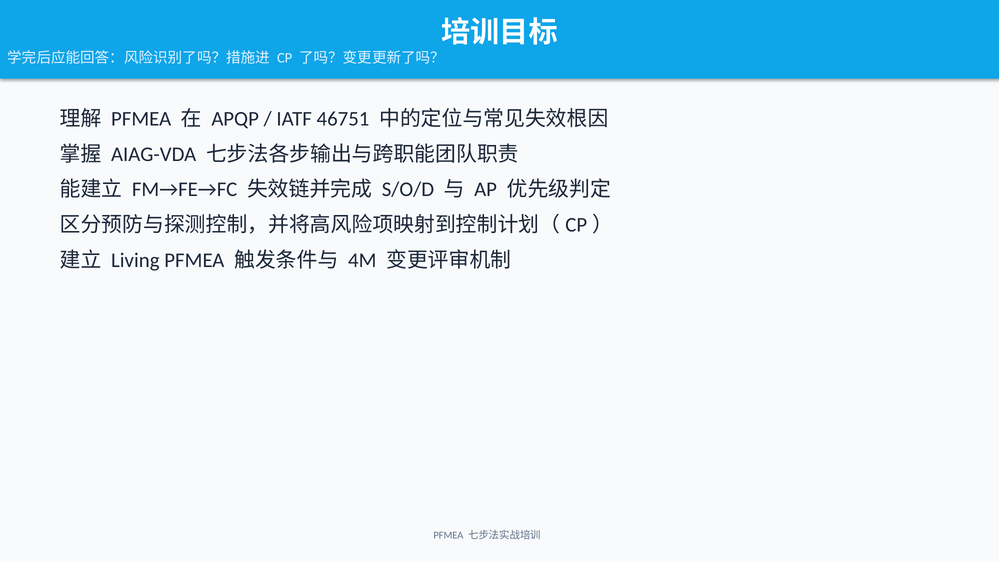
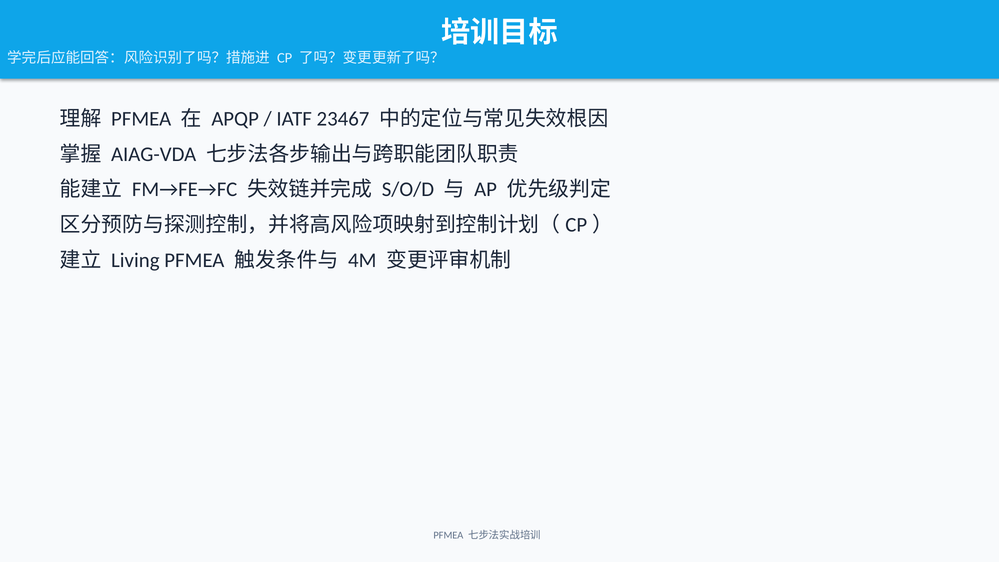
46751: 46751 -> 23467 (343, 119)
